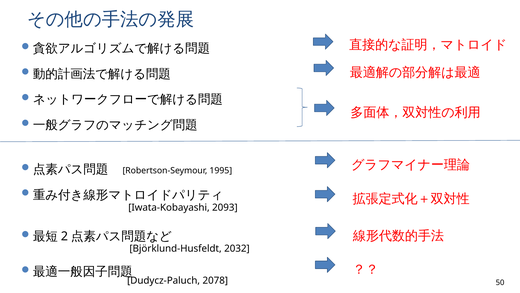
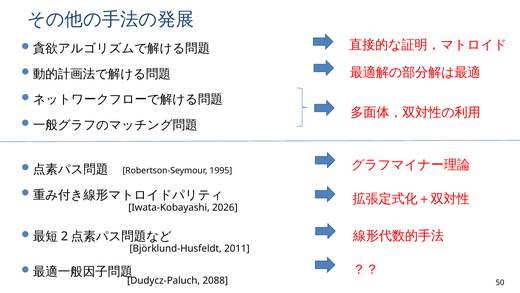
2093: 2093 -> 2026 (225, 207)
2032: 2032 -> 2011 (237, 248)
2078: 2078 -> 2088 (215, 280)
